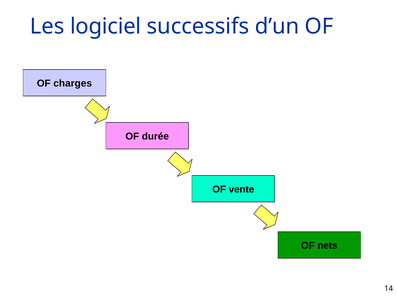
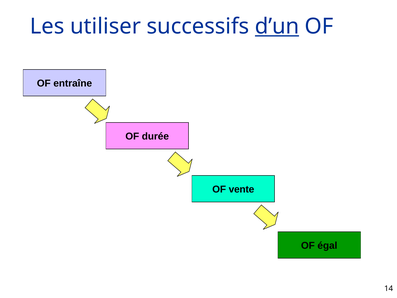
logiciel: logiciel -> utiliser (105, 26)
d’un underline: none -> present (277, 26)
charges: charges -> entraîne (73, 83)
nets: nets -> égal (327, 246)
